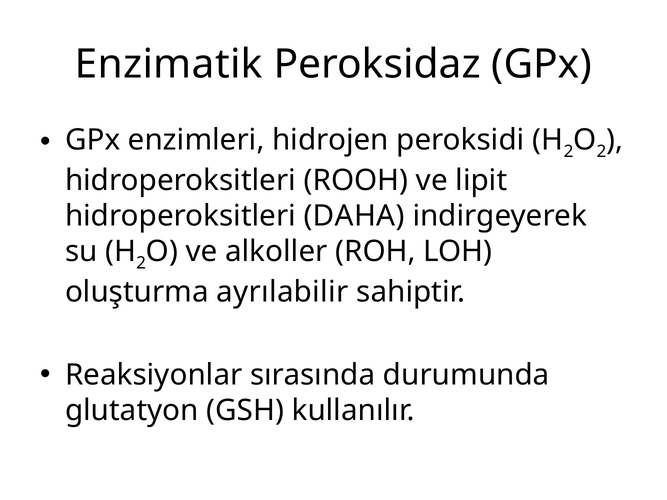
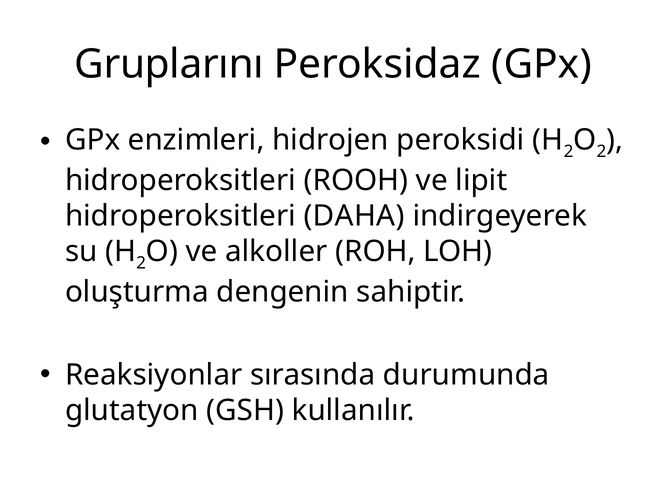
Enzimatik: Enzimatik -> Gruplarını (169, 65)
ayrılabilir: ayrılabilir -> dengenin (283, 292)
